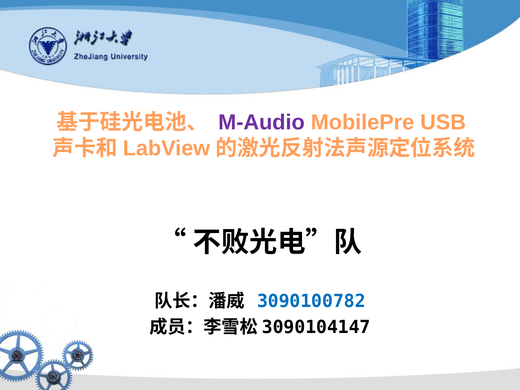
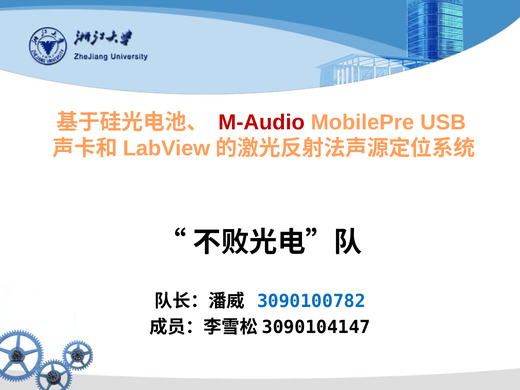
M-Audio colour: purple -> red (261, 122)
